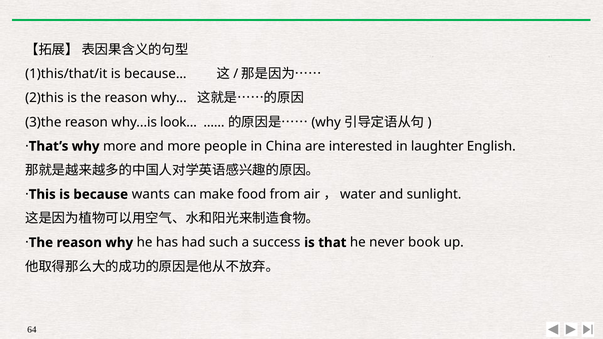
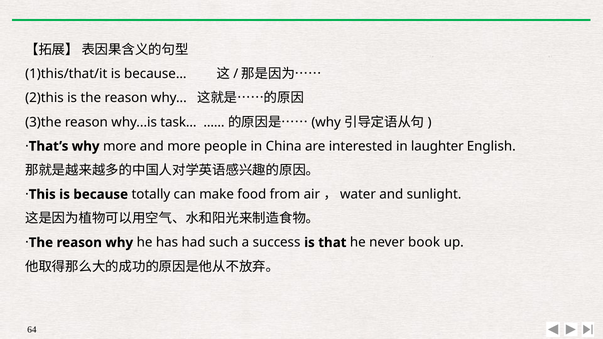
look: look -> task (178, 122)
wants: wants -> totally (151, 195)
